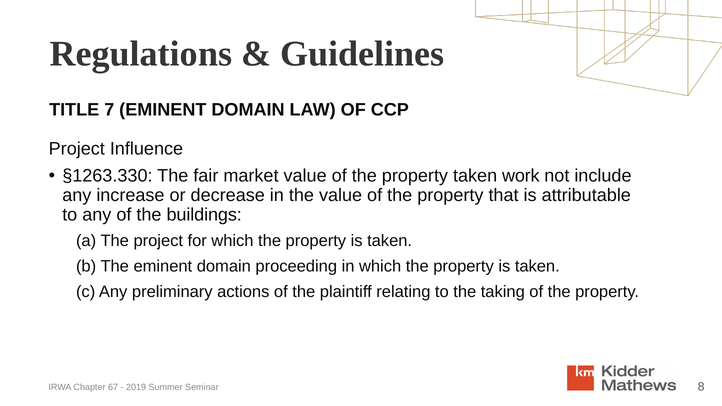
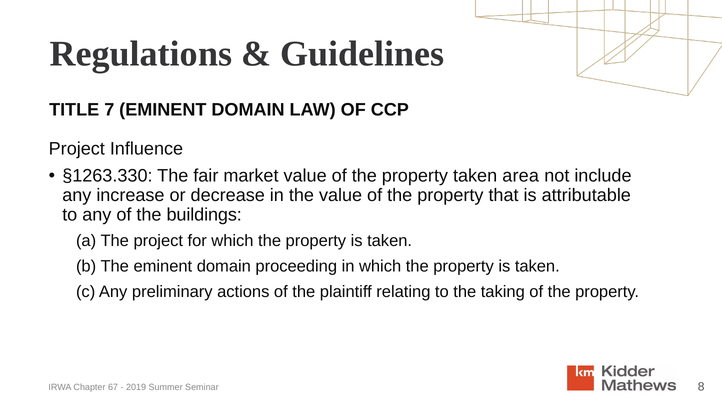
work: work -> area (521, 176)
